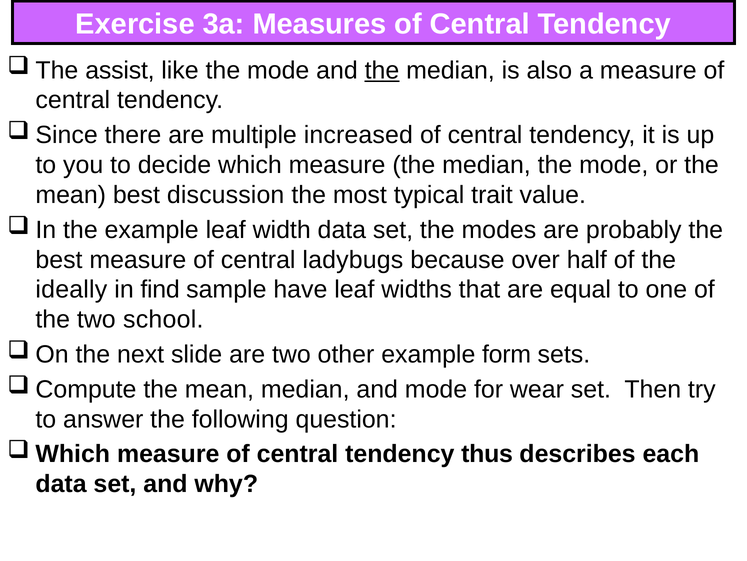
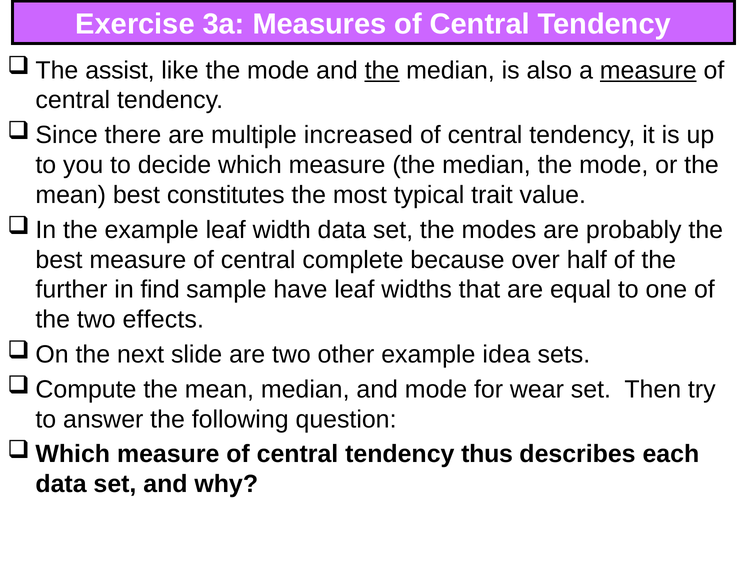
measure underline: none -> present (648, 70)
discussion: discussion -> constitutes (226, 195)
ladybugs: ladybugs -> complete (353, 259)
ideally: ideally -> further (71, 289)
school: school -> effects (163, 319)
form: form -> idea (506, 354)
